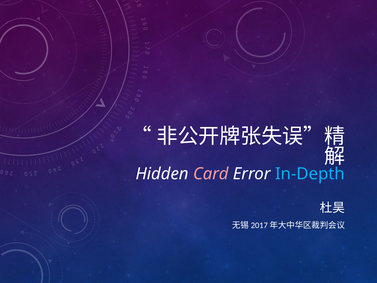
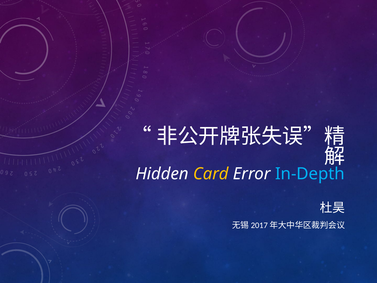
Card colour: pink -> yellow (211, 174)
